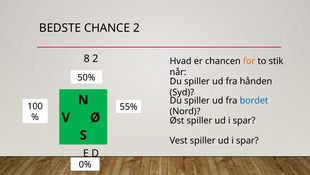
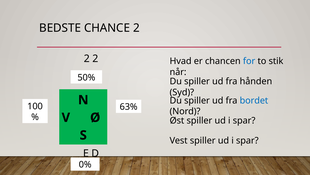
8: 8 -> 2 (87, 58)
for colour: orange -> blue (249, 61)
55%: 55% -> 63% (129, 107)
